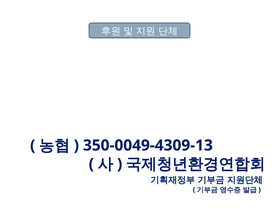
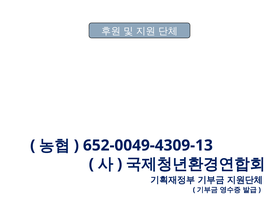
350-0049-4309-13: 350-0049-4309-13 -> 652-0049-4309-13 (148, 146)
